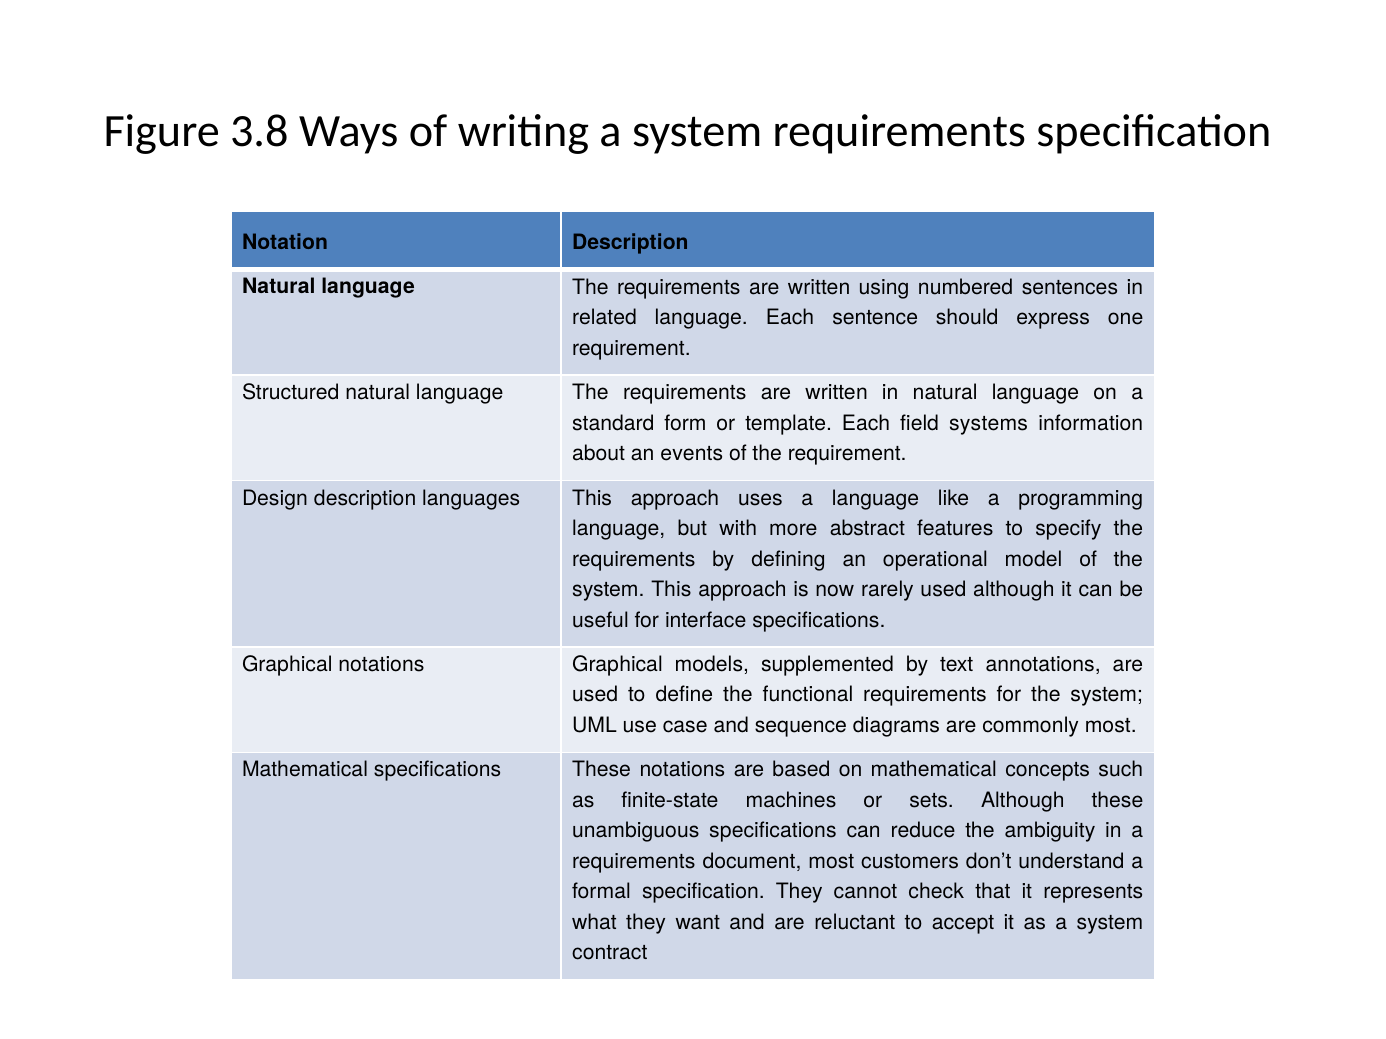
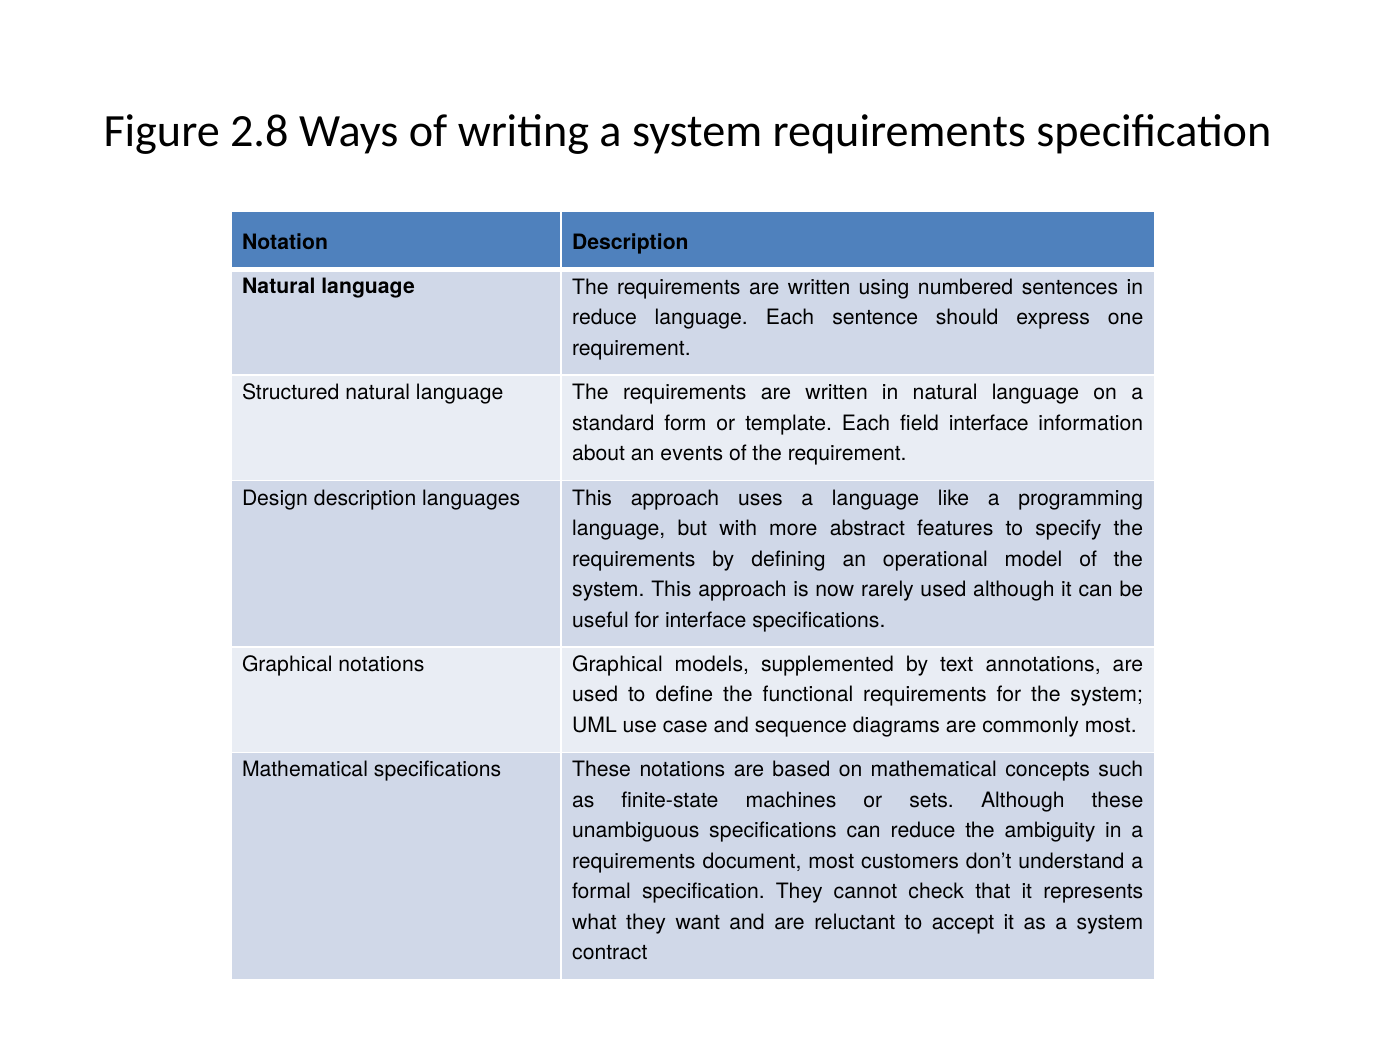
3.8: 3.8 -> 2.8 (259, 131)
related: related -> reduce (604, 318)
field systems: systems -> interface (989, 423)
